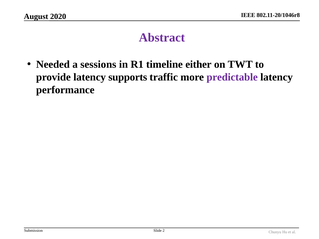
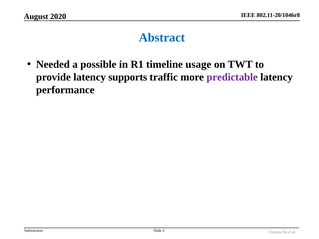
Abstract colour: purple -> blue (162, 38)
sessions: sessions -> possible (98, 65)
either: either -> usage (198, 65)
